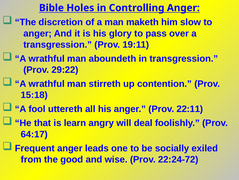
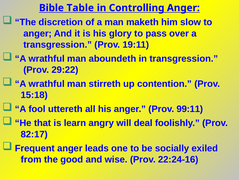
Holes: Holes -> Table (80, 8)
22:11: 22:11 -> 99:11 (190, 109)
64:17: 64:17 -> 82:17 (34, 134)
22:24-72: 22:24-72 -> 22:24-16 (178, 159)
